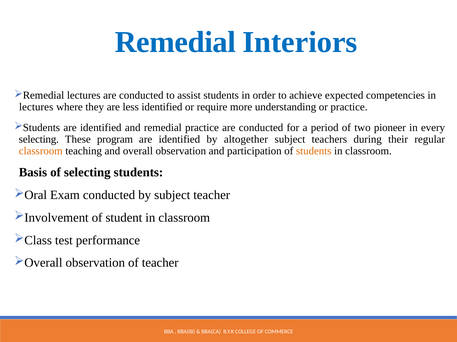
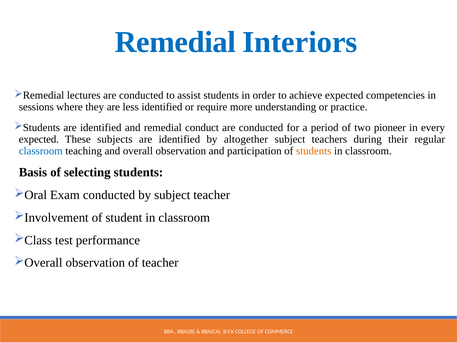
lectures: lectures -> sessions (36, 107)
remedial practice: practice -> conduct (202, 128)
selecting: selecting -> expected (39, 140)
program: program -> subjects (115, 140)
classroom colour: orange -> blue (41, 151)
